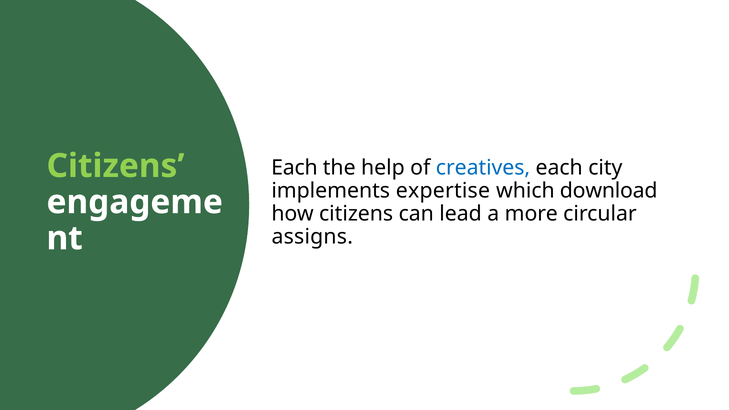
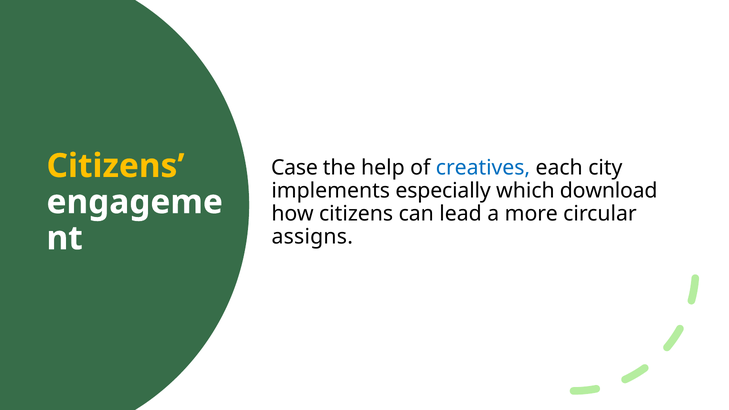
Citizens colour: light green -> yellow (116, 166)
Each: Each -> Case (294, 168)
expertise: expertise -> especially (443, 191)
